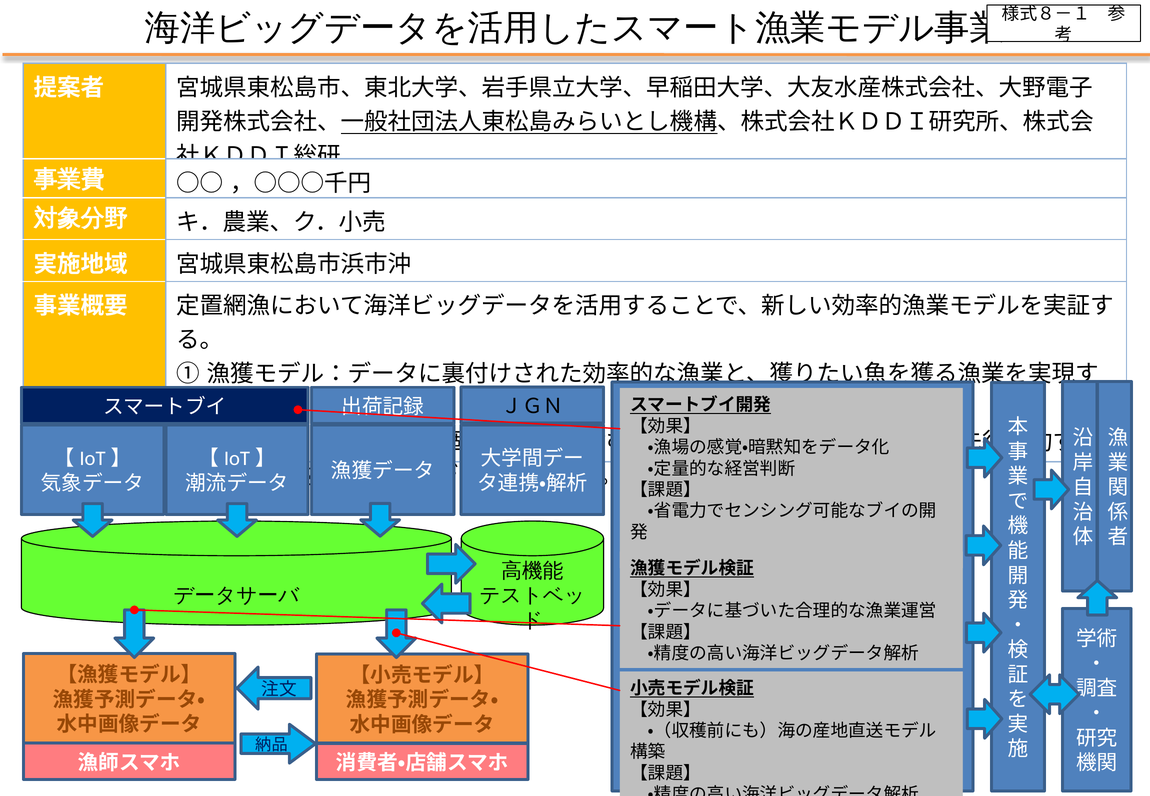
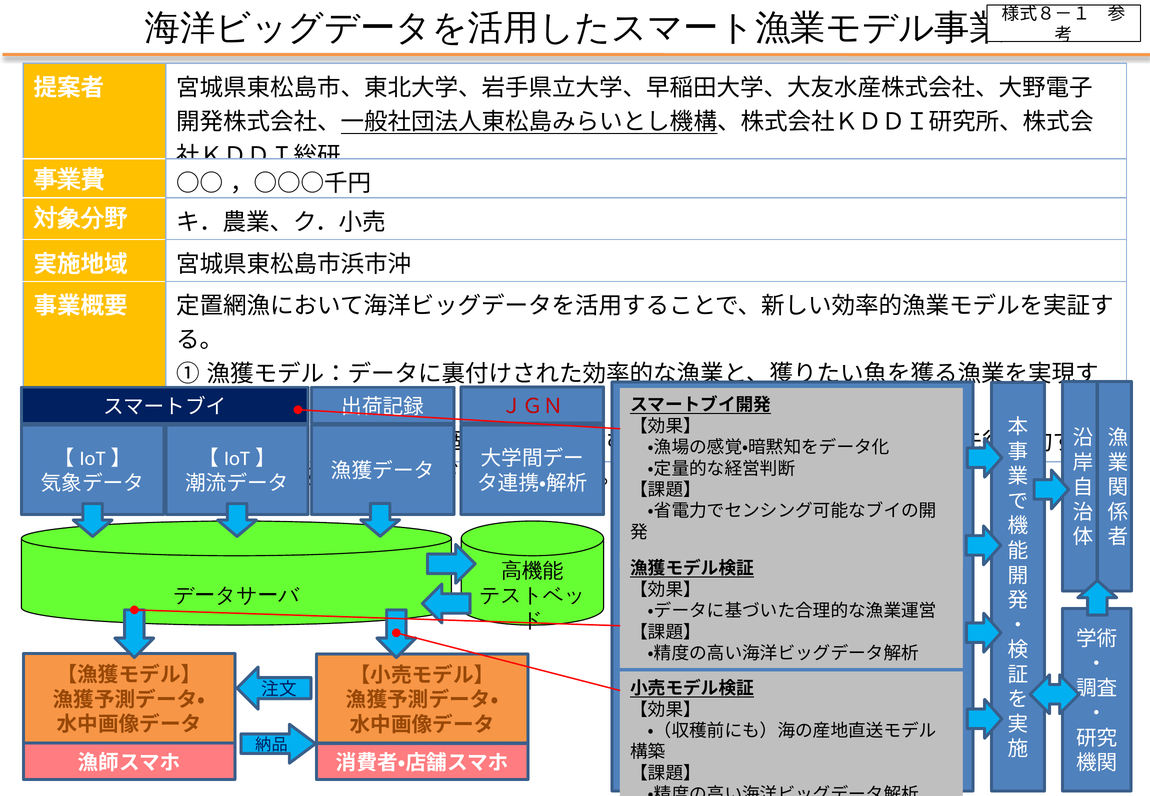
ＪＧＮ colour: black -> red (532, 406)
